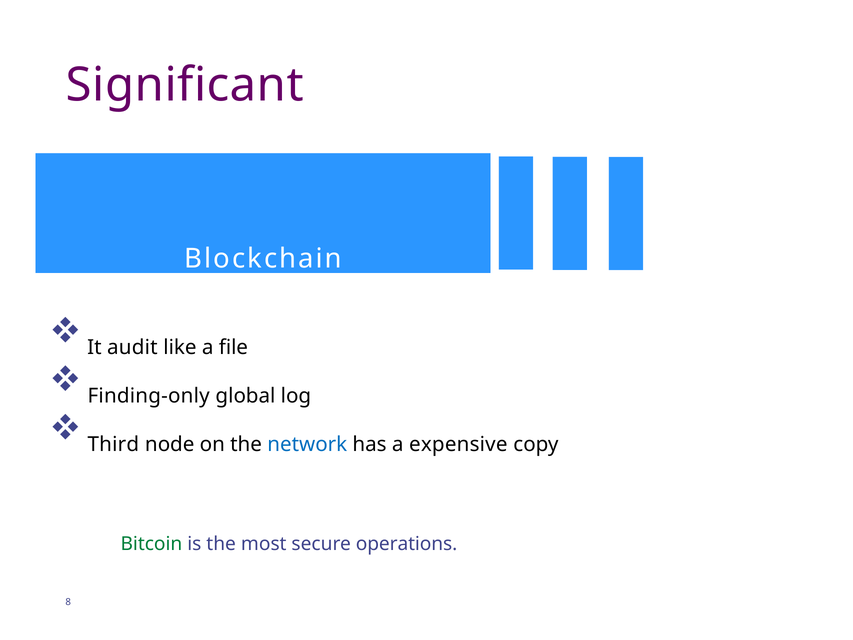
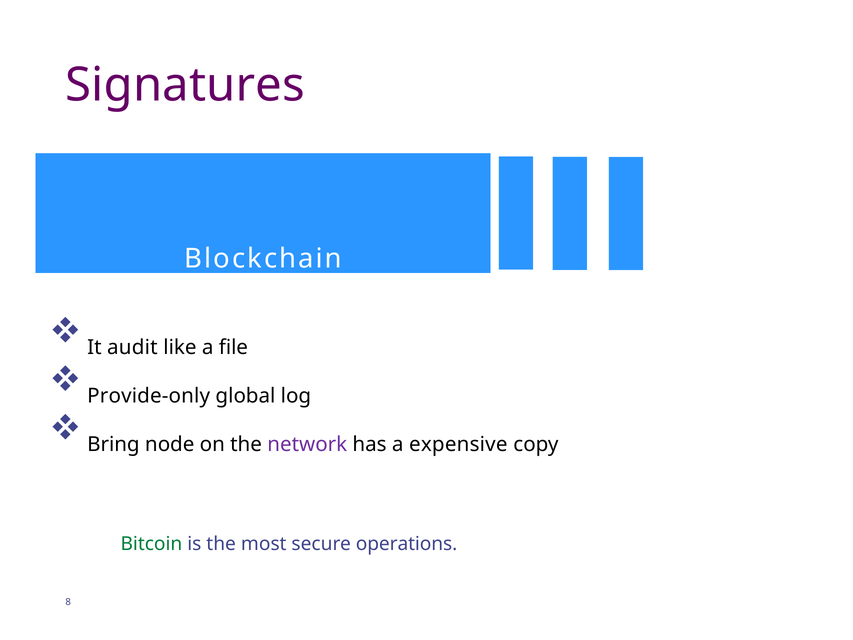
Significant: Significant -> Signatures (185, 85)
Finding-only: Finding-only -> Provide-only (149, 396)
Third: Third -> Bring (113, 444)
network colour: blue -> purple (307, 444)
